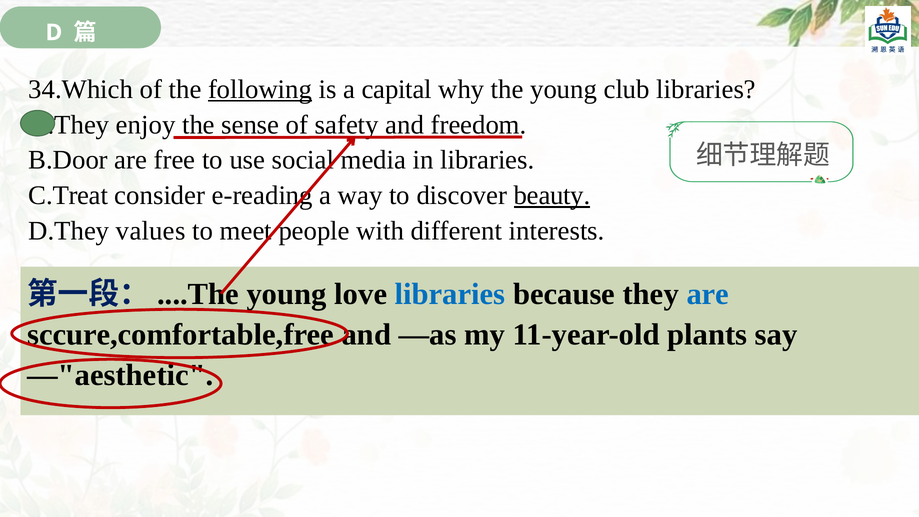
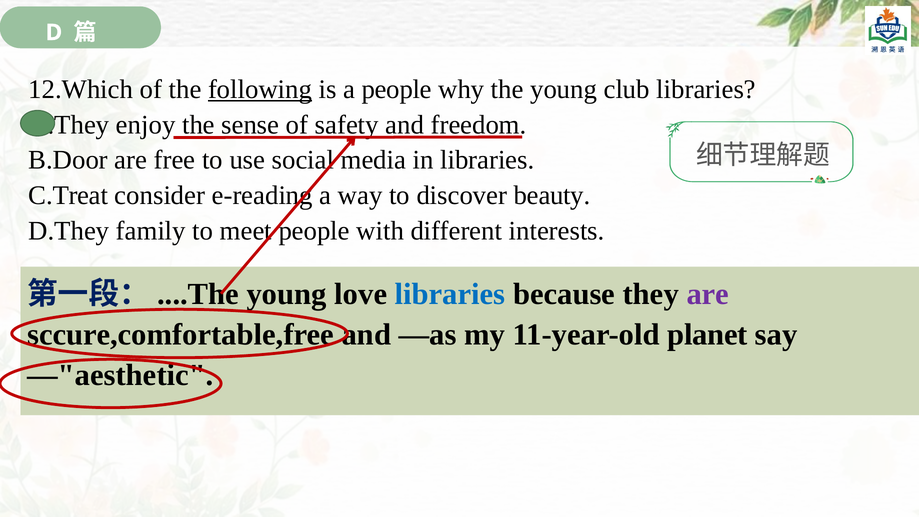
34.Which: 34.Which -> 12.Which (81, 89)
a capital: capital -> people (397, 89)
beauty underline: present -> none (552, 195)
values: values -> family (151, 231)
are colour: blue -> purple (708, 294)
plants: plants -> planet (707, 335)
